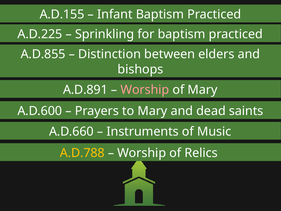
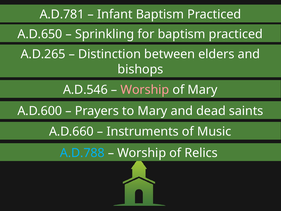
A.D.155: A.D.155 -> A.D.781 (62, 14)
A.D.225: A.D.225 -> A.D.650 (40, 34)
A.D.855: A.D.855 -> A.D.265 (43, 54)
A.D.891: A.D.891 -> A.D.546 (85, 90)
A.D.788 colour: yellow -> light blue (82, 153)
